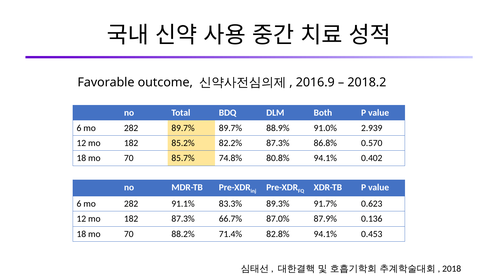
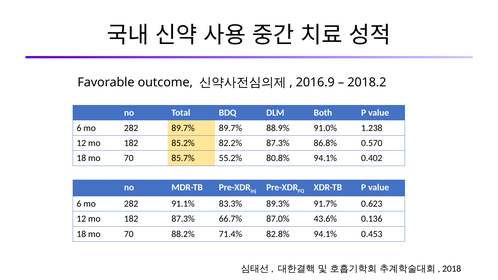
2.939: 2.939 -> 1.238 (372, 128)
74.8%: 74.8% -> 55.2% (230, 158)
87.9%: 87.9% -> 43.6% (325, 219)
